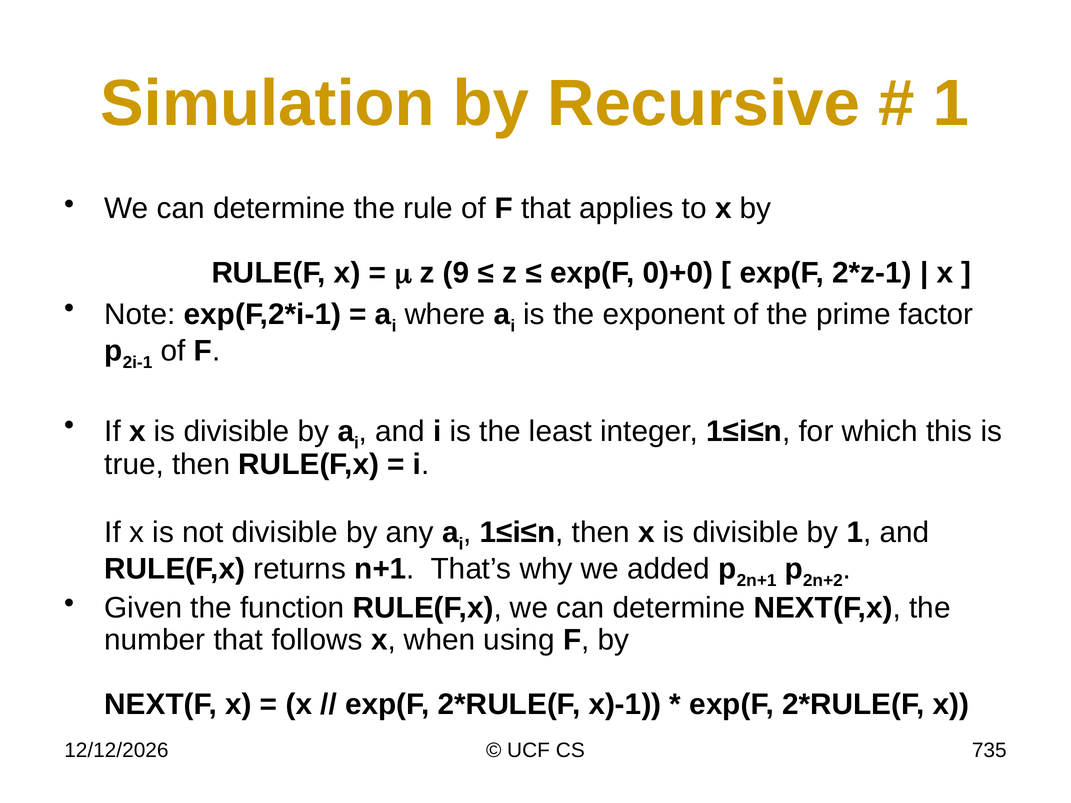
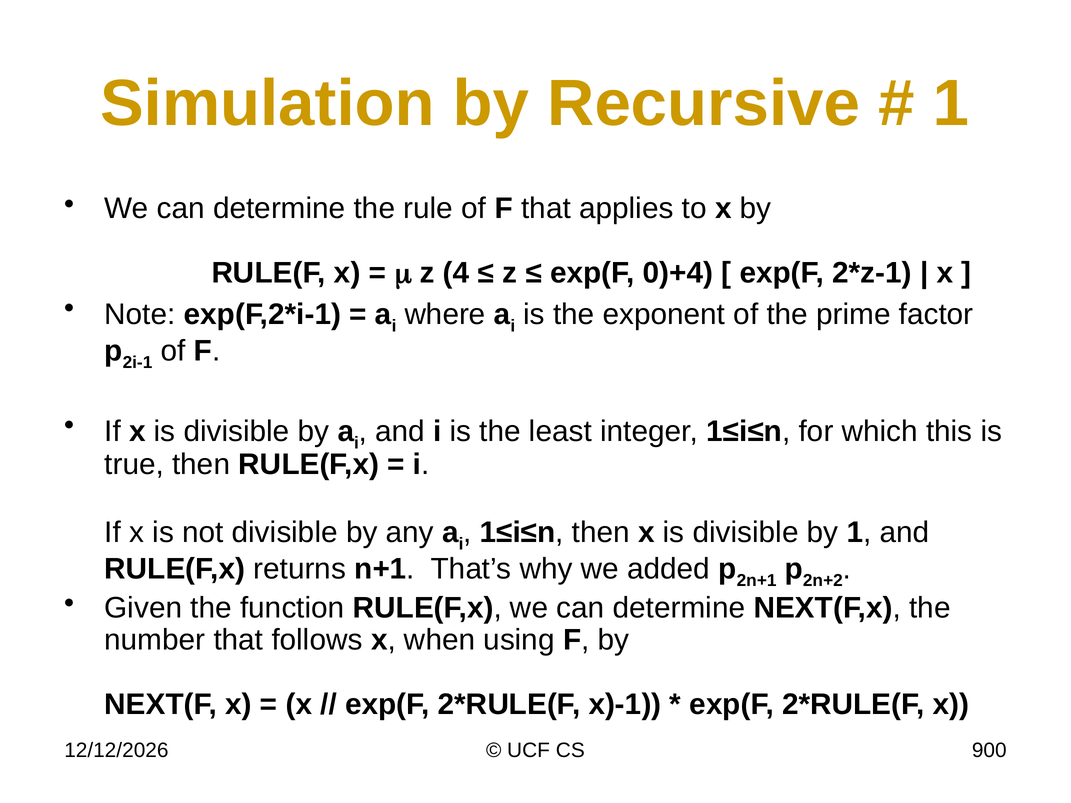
9: 9 -> 4 (456, 273)
0)+0: 0)+0 -> 0)+4 (678, 273)
735: 735 -> 900 (989, 751)
